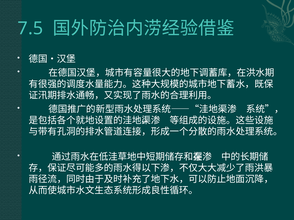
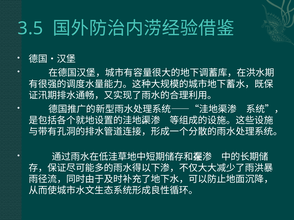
7.5: 7.5 -> 3.5 (30, 28)
